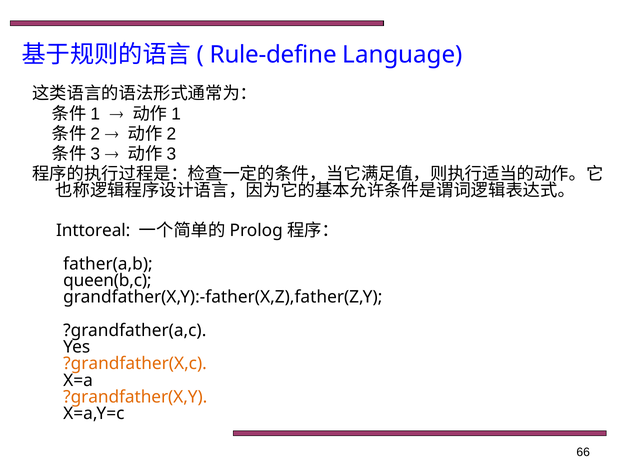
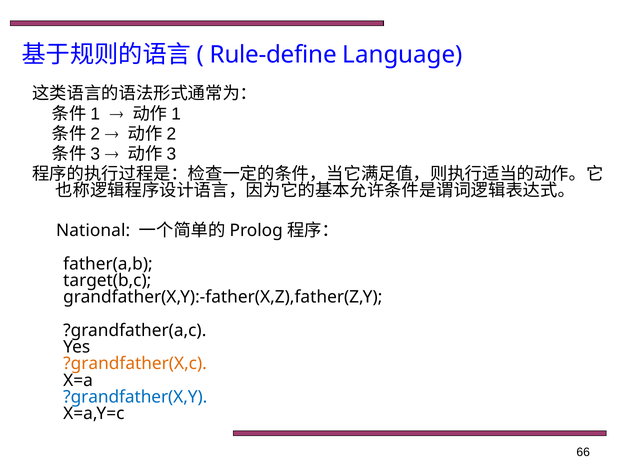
Inttoreal: Inttoreal -> National (93, 231)
queen(b,c: queen(b,c -> target(b,c (107, 280)
?grandfather(X,Y colour: orange -> blue (135, 397)
